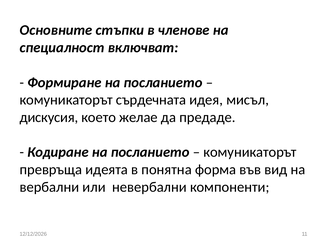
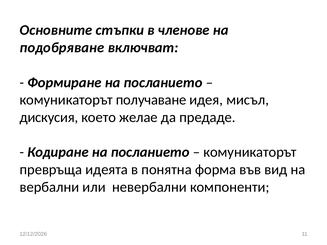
специалност: специалност -> подобряване (62, 48)
сърдечната: сърдечната -> получаване (151, 100)
